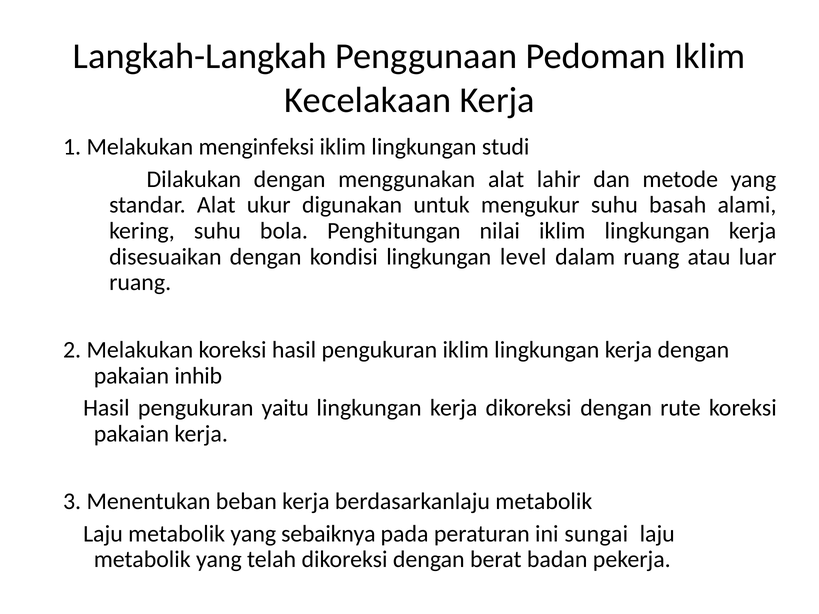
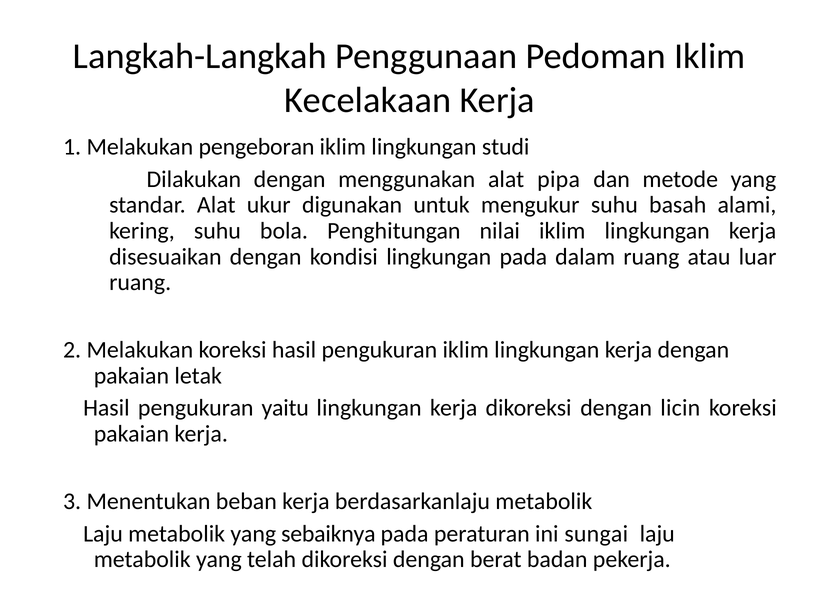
menginfeksi: menginfeksi -> pengeboran (257, 147)
lahir: lahir -> pipa (559, 179)
lingkungan level: level -> pada (523, 257)
inhib: inhib -> letak (198, 376)
rute: rute -> licin (680, 408)
